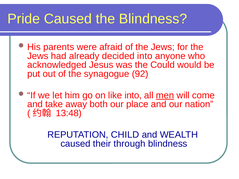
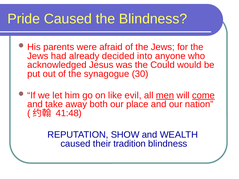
92: 92 -> 30 (140, 74)
like into: into -> evil (133, 95)
come underline: none -> present (203, 95)
13:48: 13:48 -> 41:48 (69, 113)
CHILD: CHILD -> SHOW (125, 135)
through: through -> tradition (130, 144)
